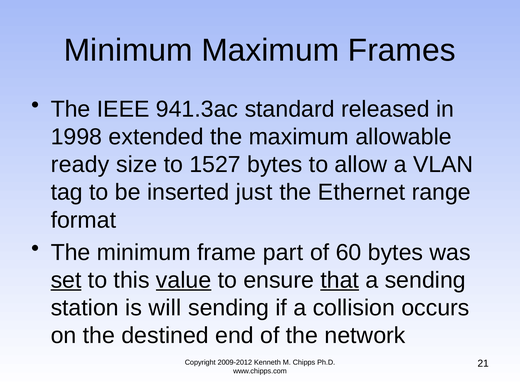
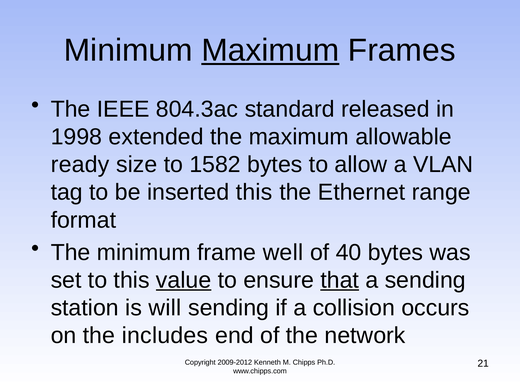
Maximum underline: none -> present (270, 50)
941.3ac: 941.3ac -> 804.3ac (197, 109)
1527: 1527 -> 1582 (215, 165)
inserted just: just -> this (254, 192)
part: part -> well (283, 252)
60: 60 -> 40 (349, 252)
set underline: present -> none (66, 280)
destined: destined -> includes (165, 336)
